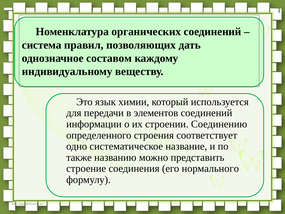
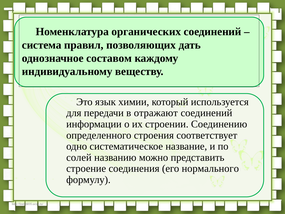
элементов: элементов -> отражают (156, 113)
также: также -> солей (79, 157)
